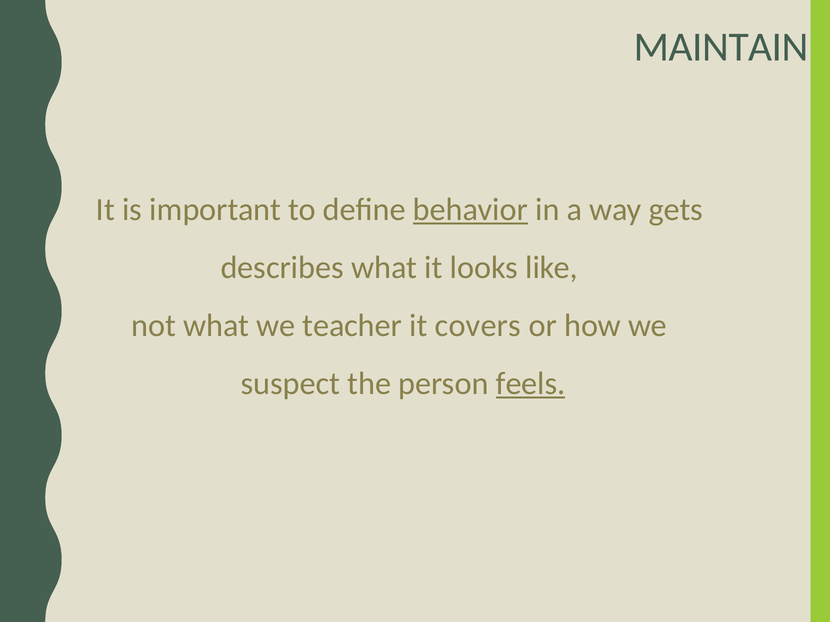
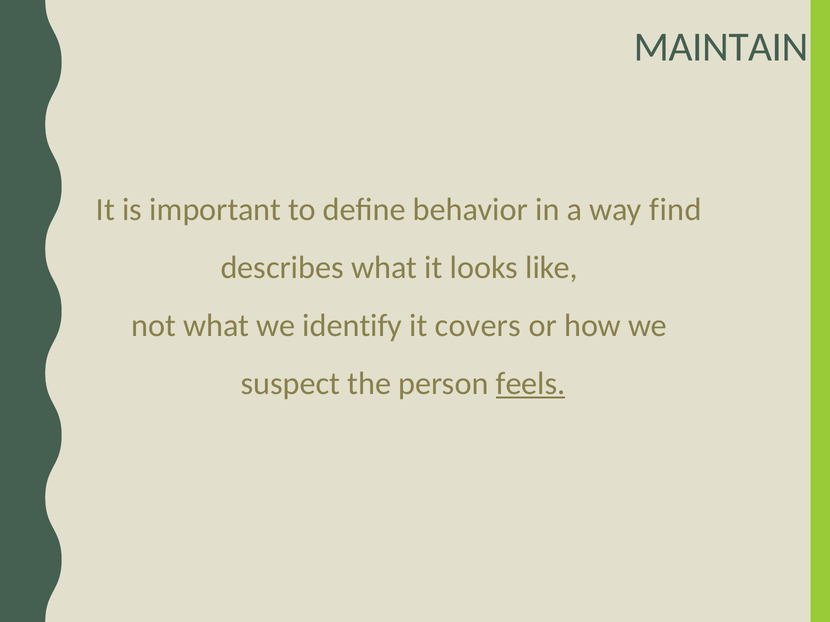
behavior underline: present -> none (470, 210)
gets: gets -> find (675, 210)
teacher: teacher -> identify (352, 326)
